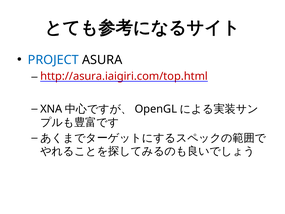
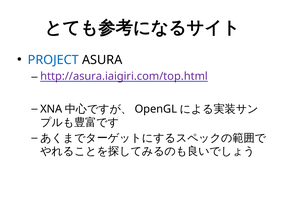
http://asura.iaigiri.com/top.html colour: red -> purple (124, 76)
